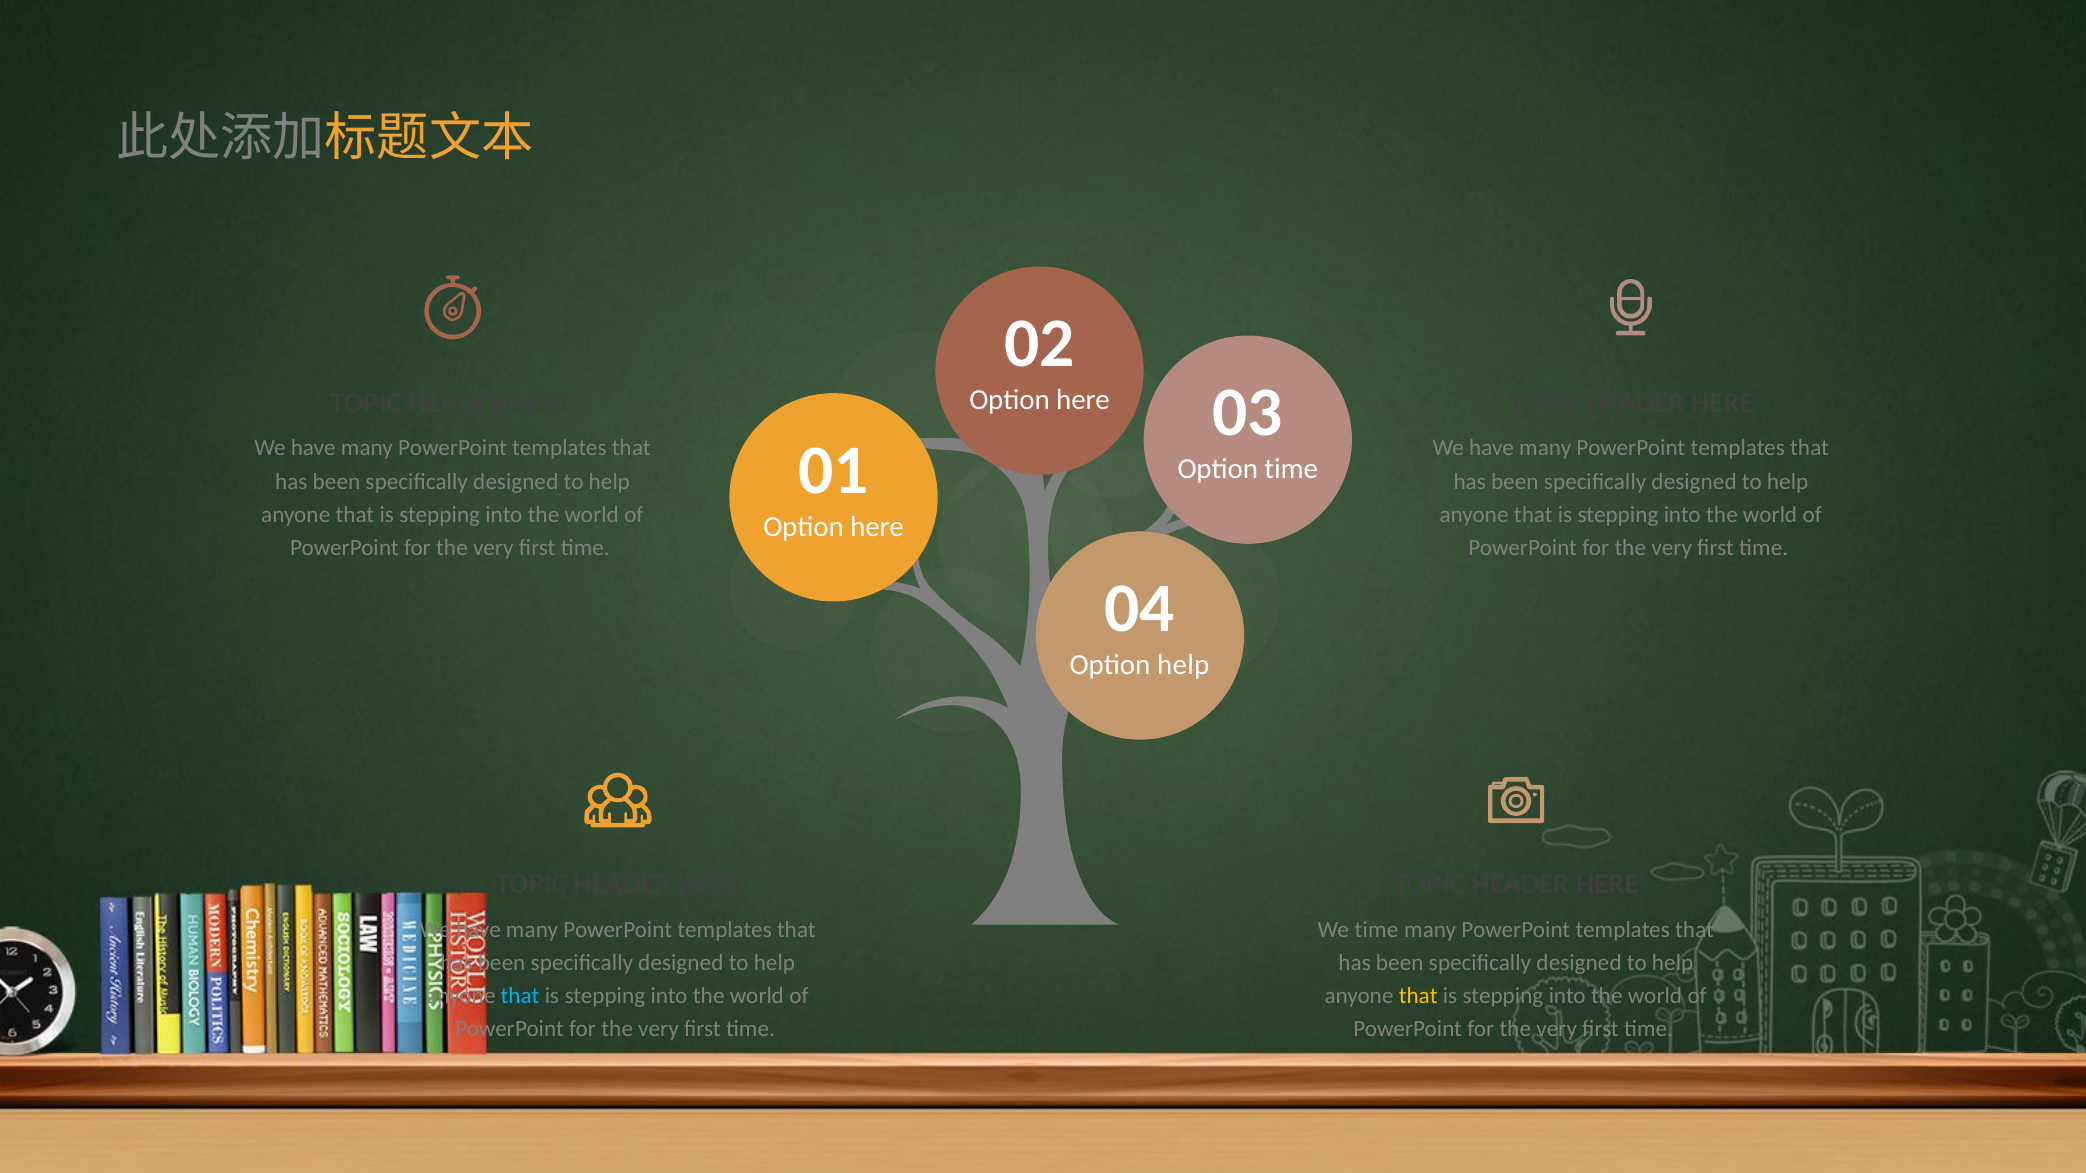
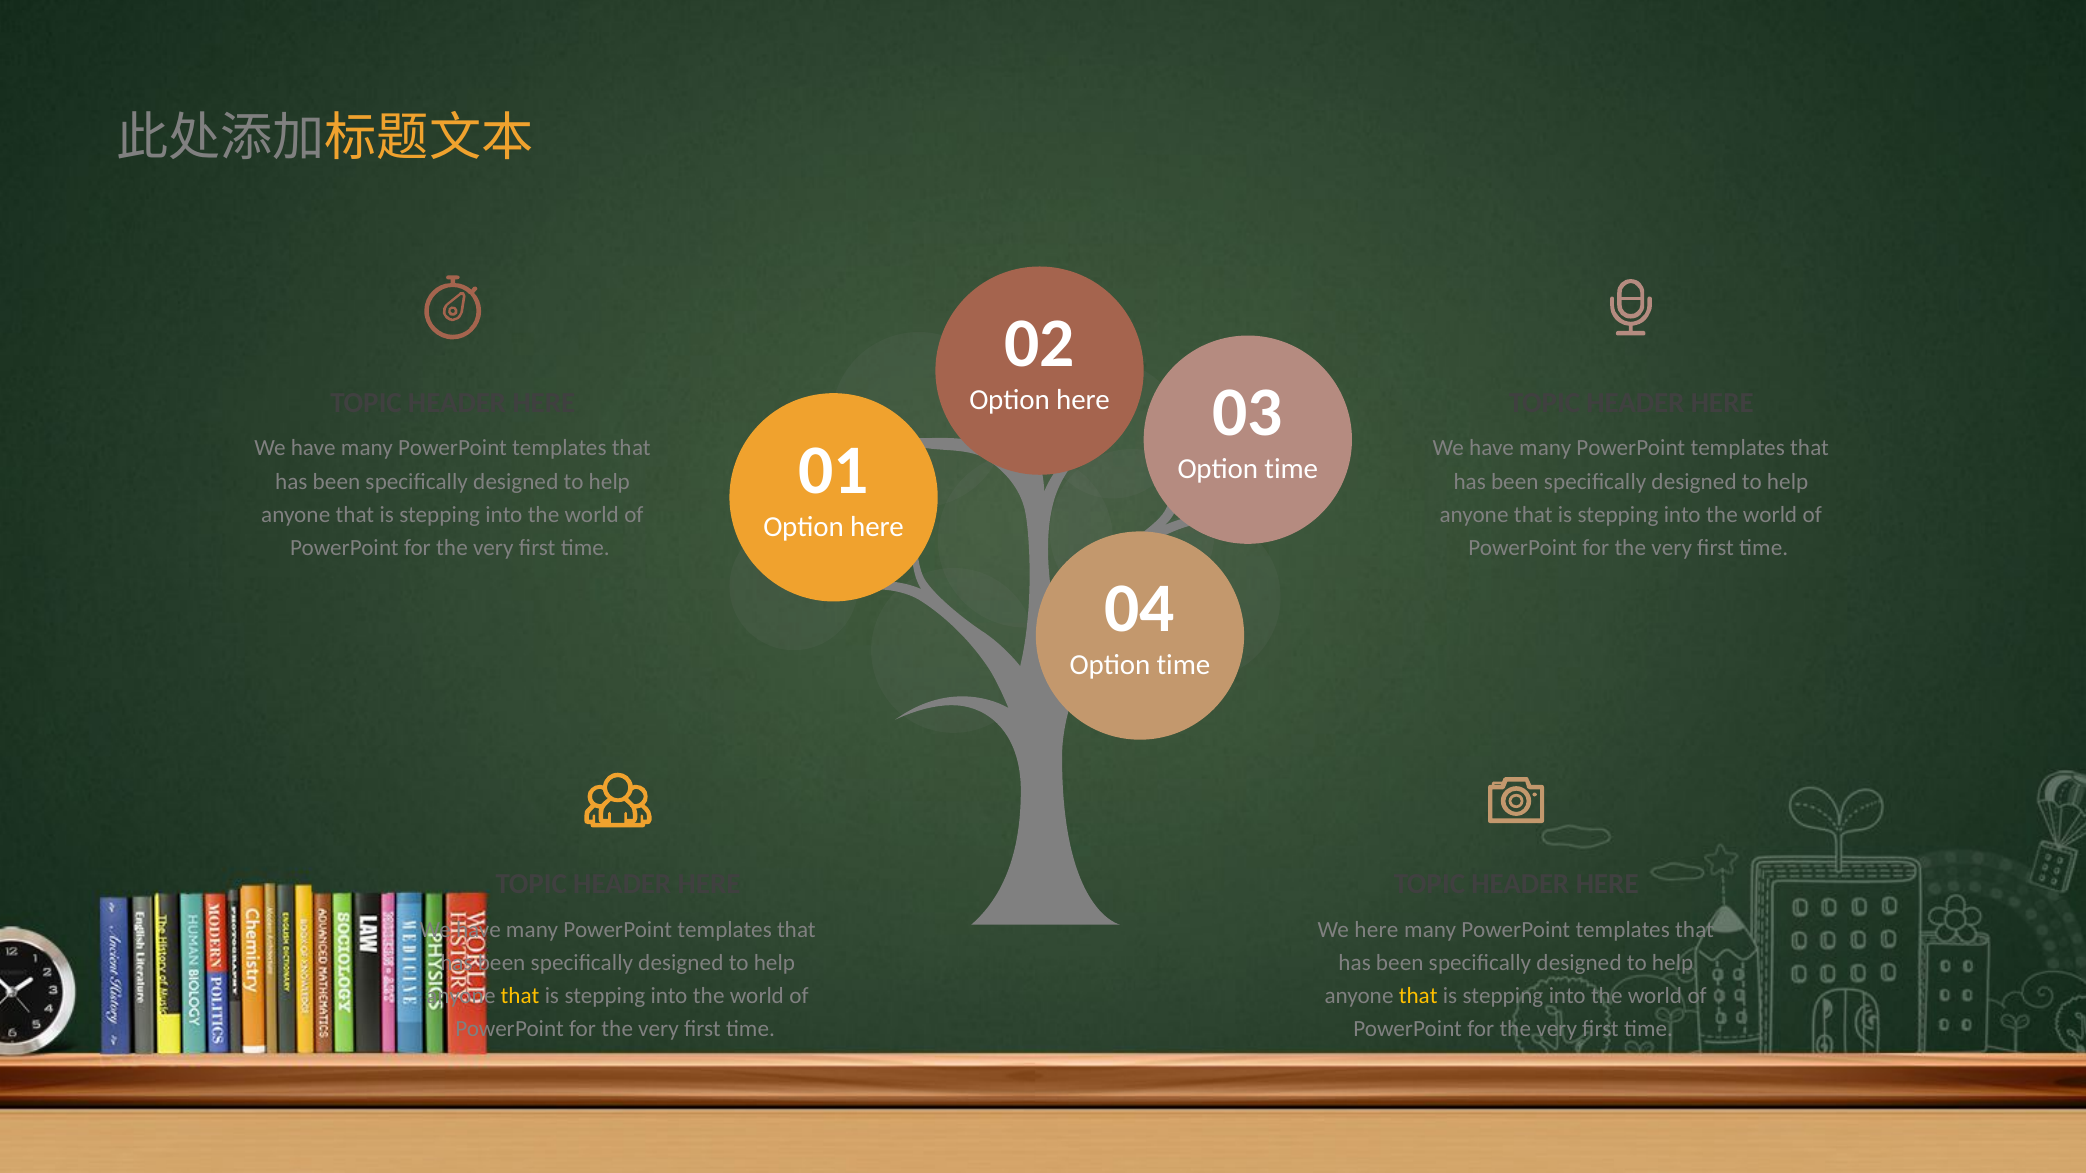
help: help -> time (1183, 665)
We time: time -> here (1376, 930)
that colour: light blue -> yellow (520, 996)
